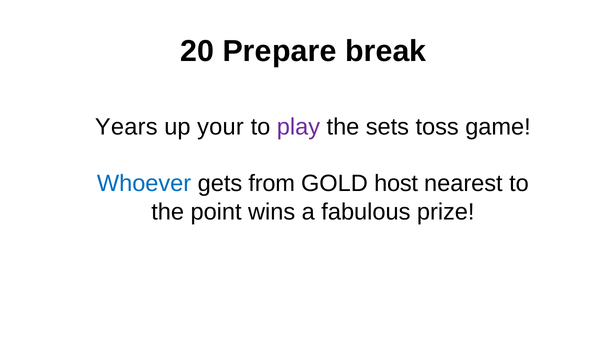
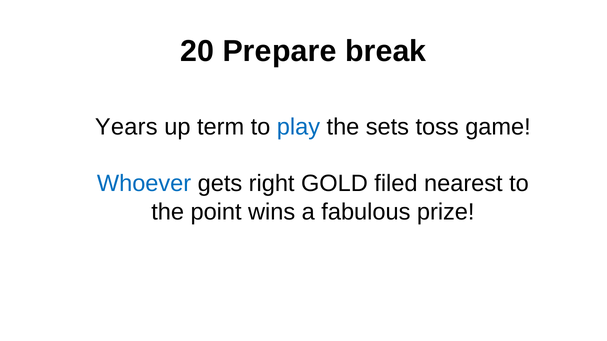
your: your -> term (221, 127)
play colour: purple -> blue (298, 127)
from: from -> right (272, 184)
host: host -> filed (396, 184)
